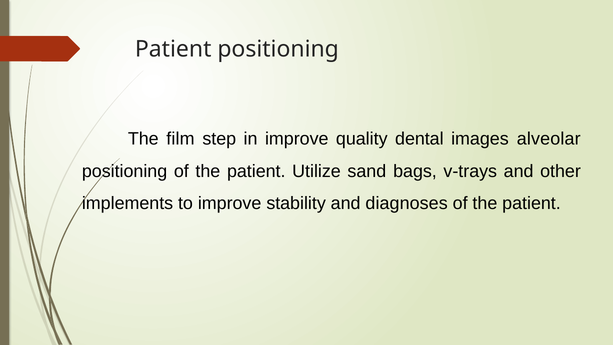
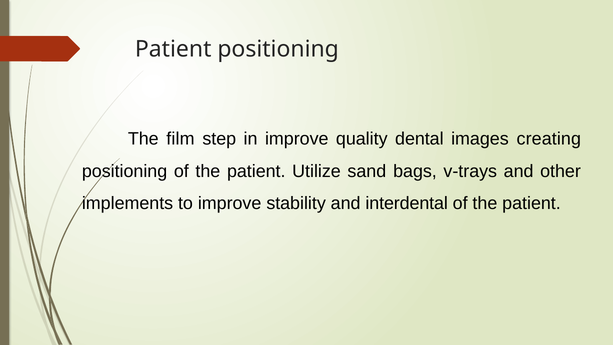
alveolar: alveolar -> creating (549, 139)
diagnoses: diagnoses -> interdental (407, 203)
